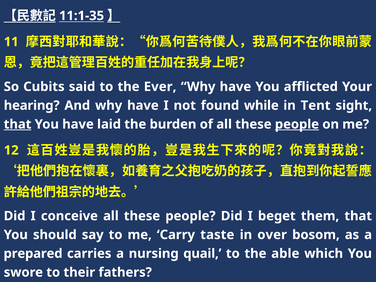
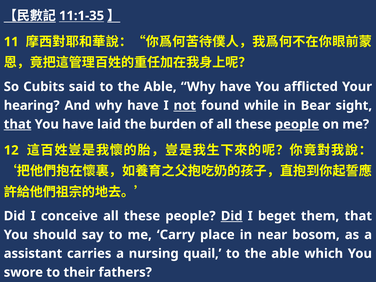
said to the Ever: Ever -> Able (160, 87)
not underline: none -> present (185, 105)
Tent: Tent -> Bear (316, 105)
Did underline: none -> present (232, 216)
taste: taste -> place (217, 235)
over: over -> near (272, 235)
prepared: prepared -> assistant (33, 254)
